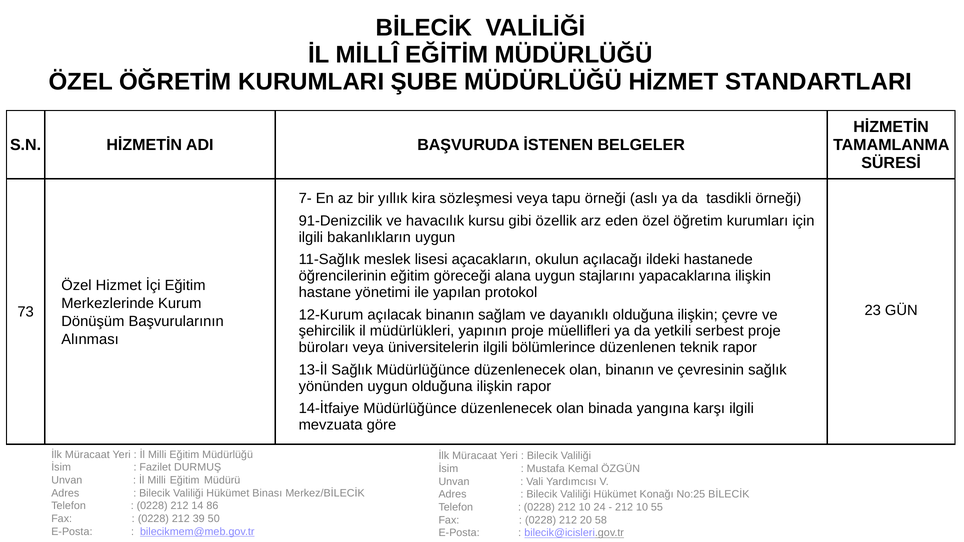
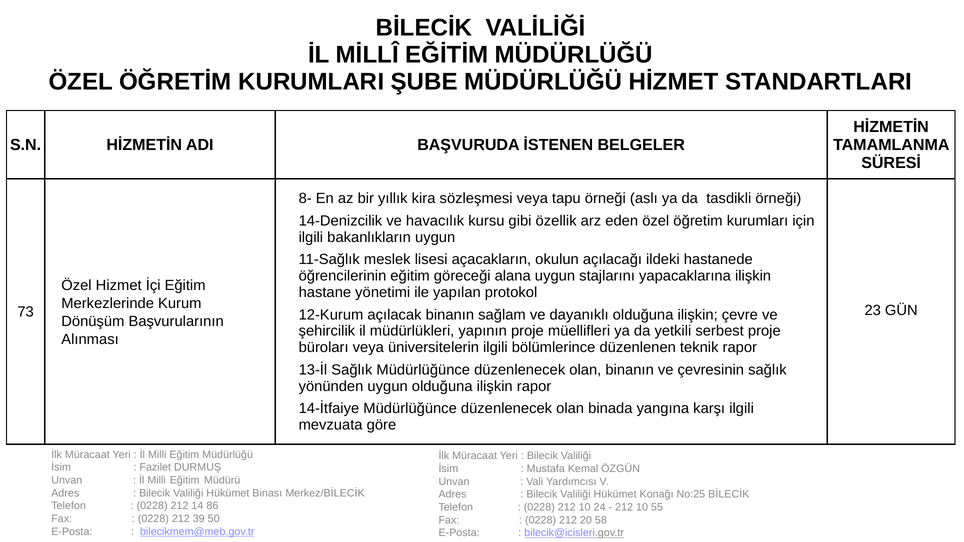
7-: 7- -> 8- (305, 199)
91-Denizcilik: 91-Denizcilik -> 14-Denizcilik (340, 221)
